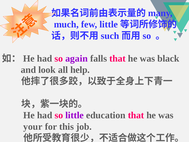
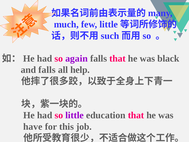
and look: look -> falls (47, 70)
your: your -> have (33, 126)
